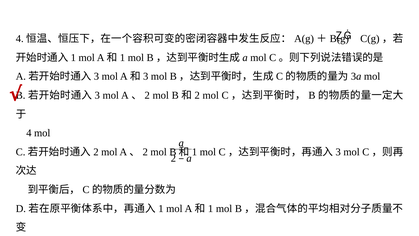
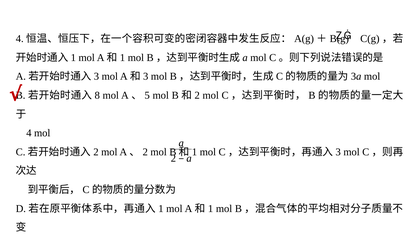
3: 3 -> 8 (97, 95)
2: 2 -> 5 (147, 95)
